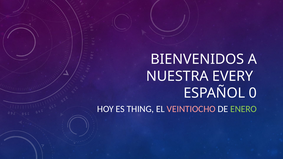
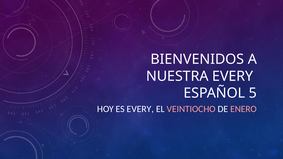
0: 0 -> 5 (253, 93)
ES THING: THING -> EVERY (140, 109)
ENERO colour: light green -> pink (244, 109)
